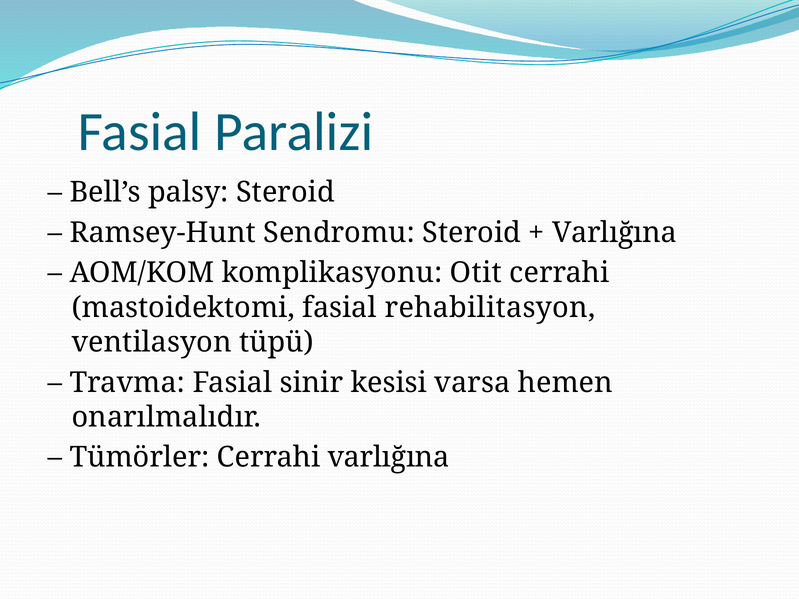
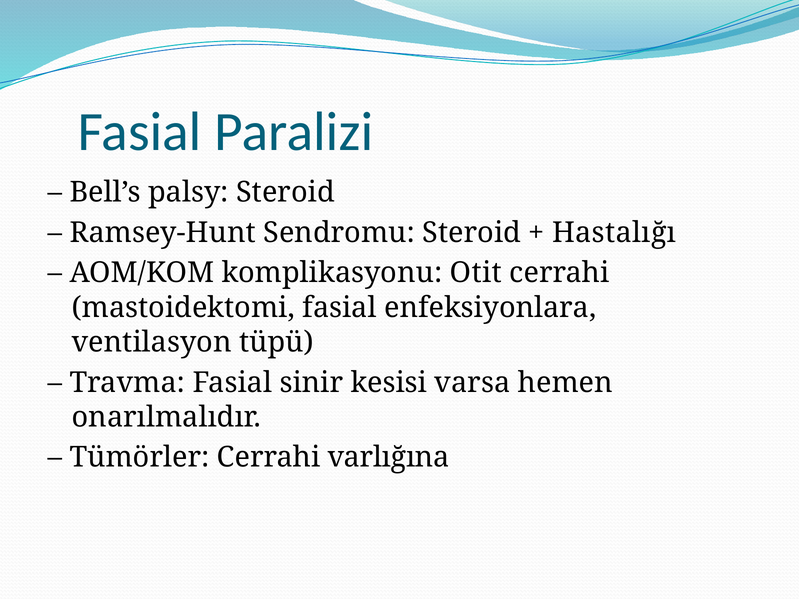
Varlığına: Varlığına -> Hastalığı (614, 233)
rehabilitasyon: rehabilitasyon -> enfeksiyonlara (490, 308)
